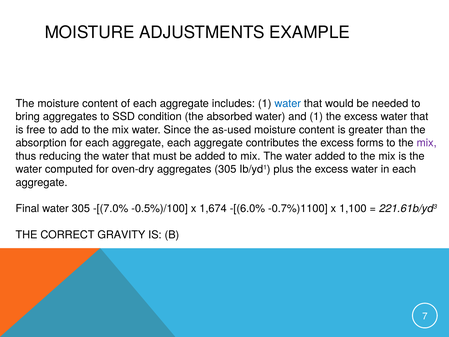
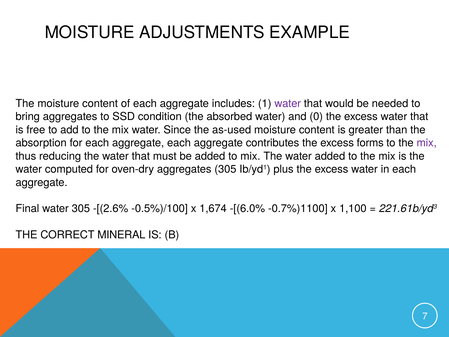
water colour: blue -> purple (288, 103)
and 1: 1 -> 0 (316, 117)
-[(7.0%: -[(7.0% -> -[(2.6% (111, 209)
GRAVITY: GRAVITY -> MINERAL (121, 235)
